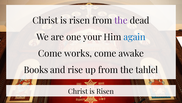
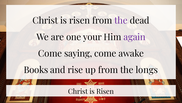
again colour: blue -> purple (135, 37)
works: works -> saying (78, 53)
tahlel: tahlel -> longs (147, 70)
